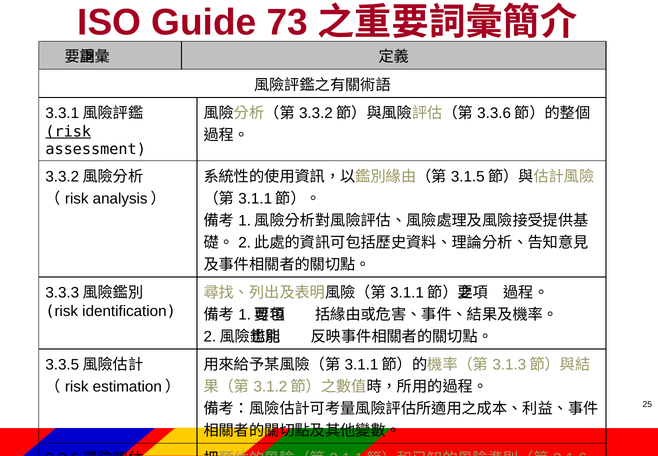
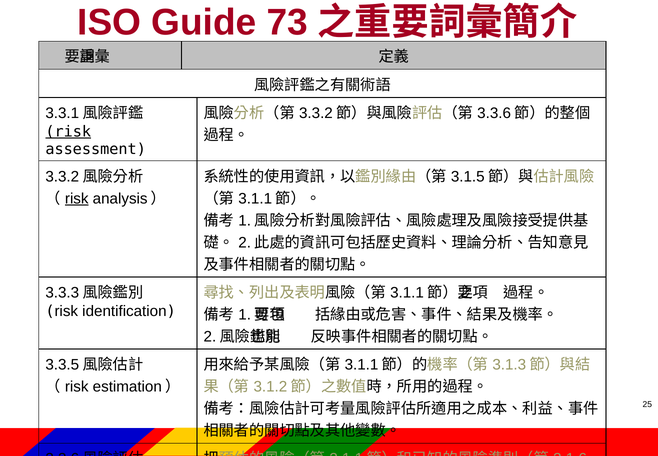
risk underline: none -> present (77, 198)
